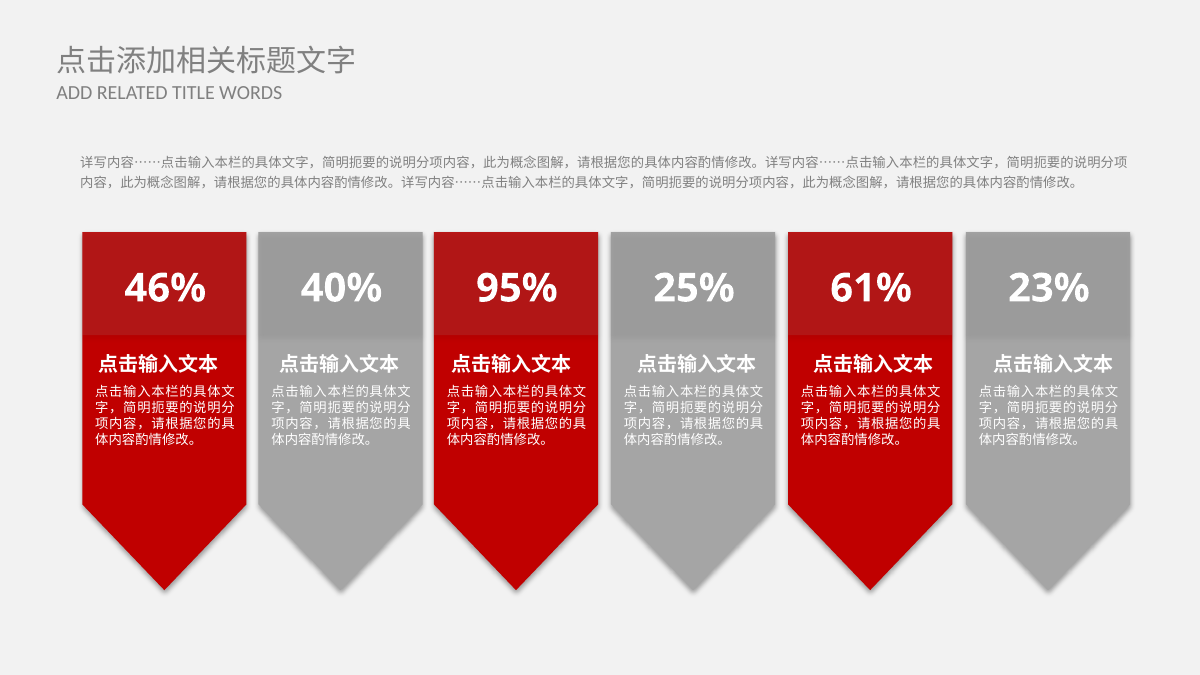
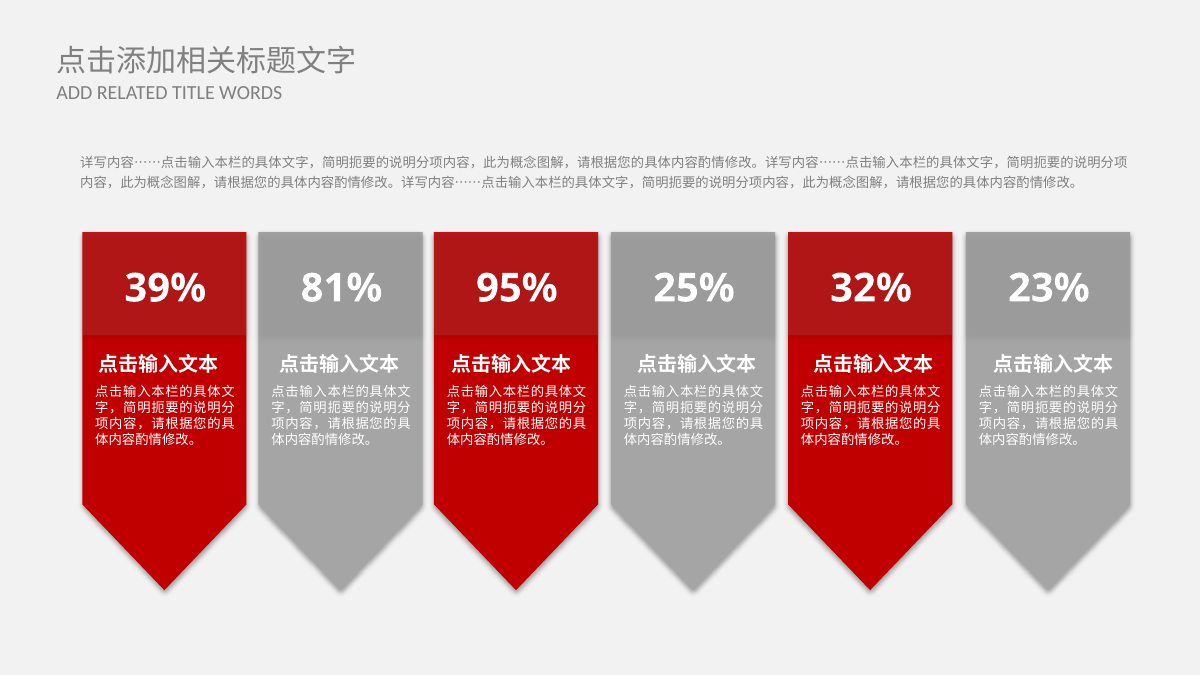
46%: 46% -> 39% (165, 288)
40%: 40% -> 81% (342, 288)
61%: 61% -> 32% (871, 288)
